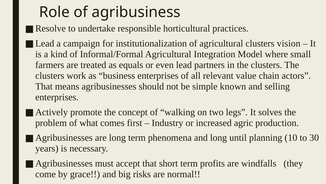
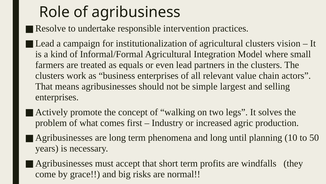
horticultural: horticultural -> intervention (187, 28)
known: known -> largest (233, 86)
30: 30 -> 50 (314, 137)
